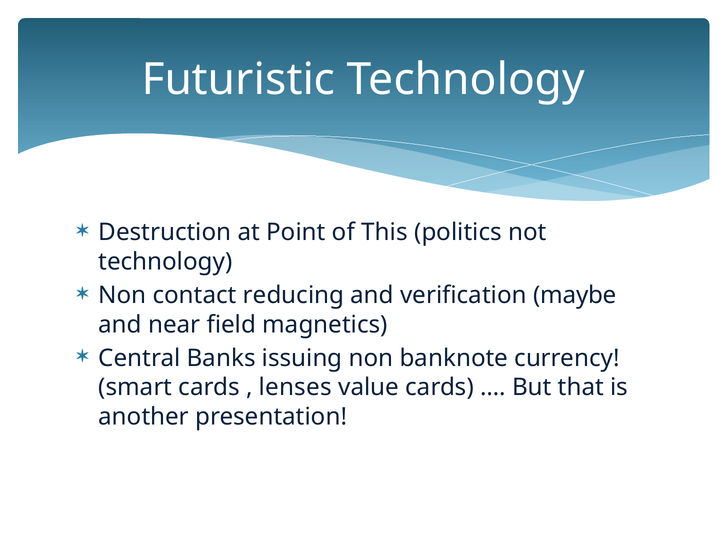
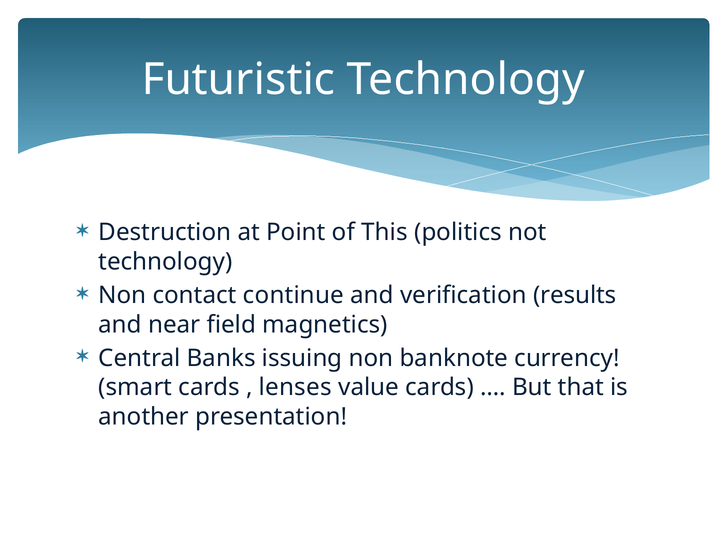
reducing: reducing -> continue (293, 296)
maybe: maybe -> results (575, 296)
